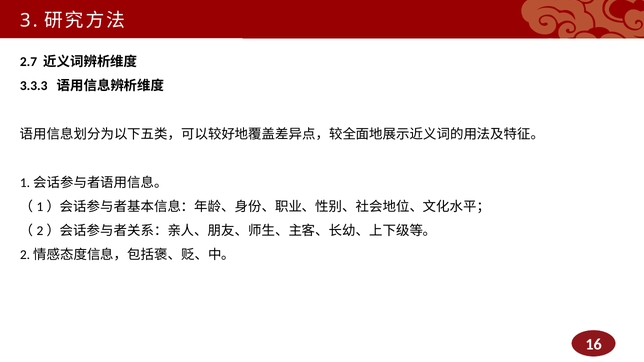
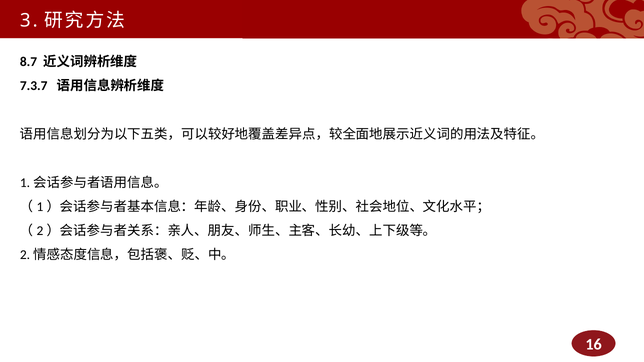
2.7: 2.7 -> 8.7 (28, 62)
3.3.3: 3.3.3 -> 7.3.7 (34, 86)
